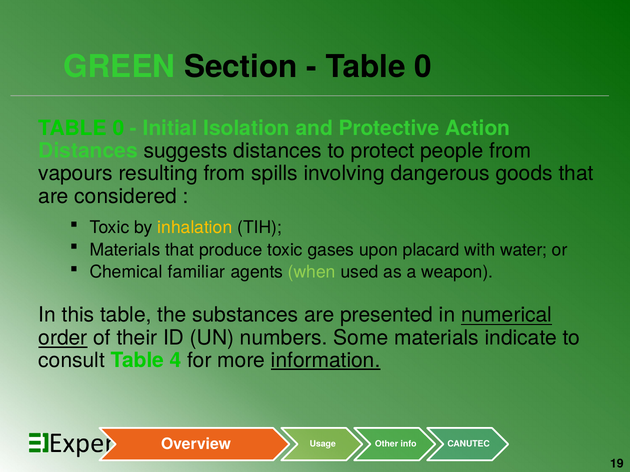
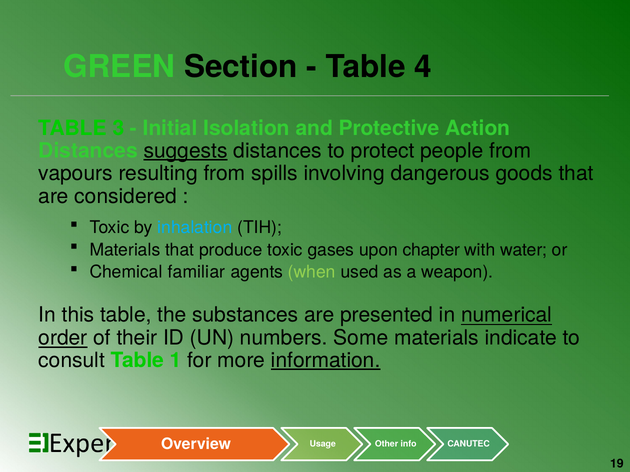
0: 0 -> 4 (423, 67)
0: 0 -> 3 (118, 128)
suggests underline: none -> present (186, 151)
inhalation colour: yellow -> light blue (195, 228)
placard: placard -> chapter (431, 250)
4: 4 -> 1 (176, 361)
